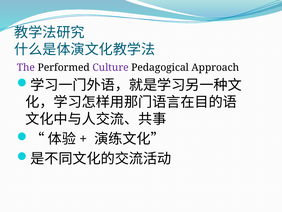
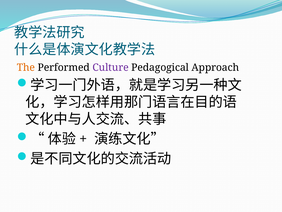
The colour: purple -> orange (26, 67)
